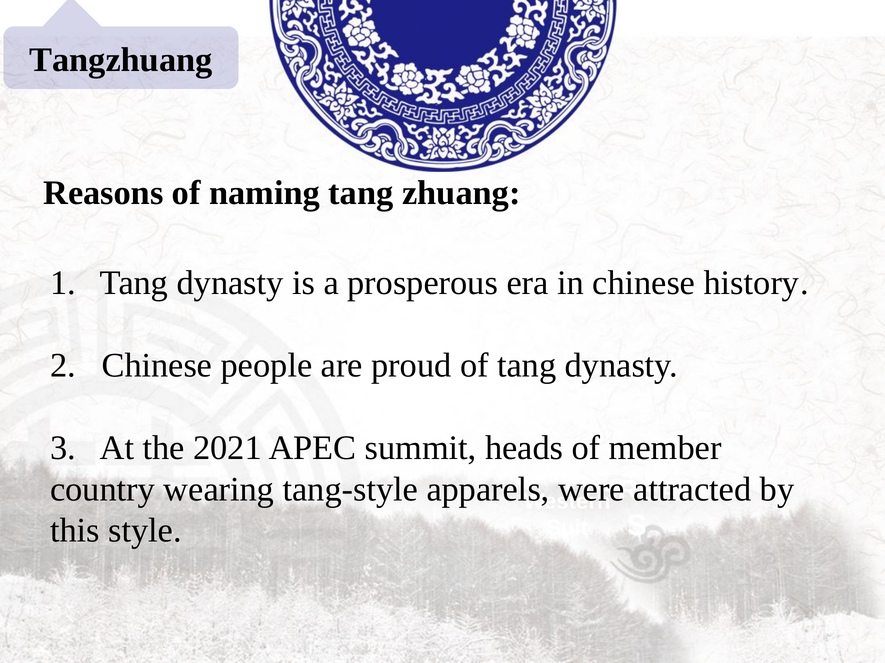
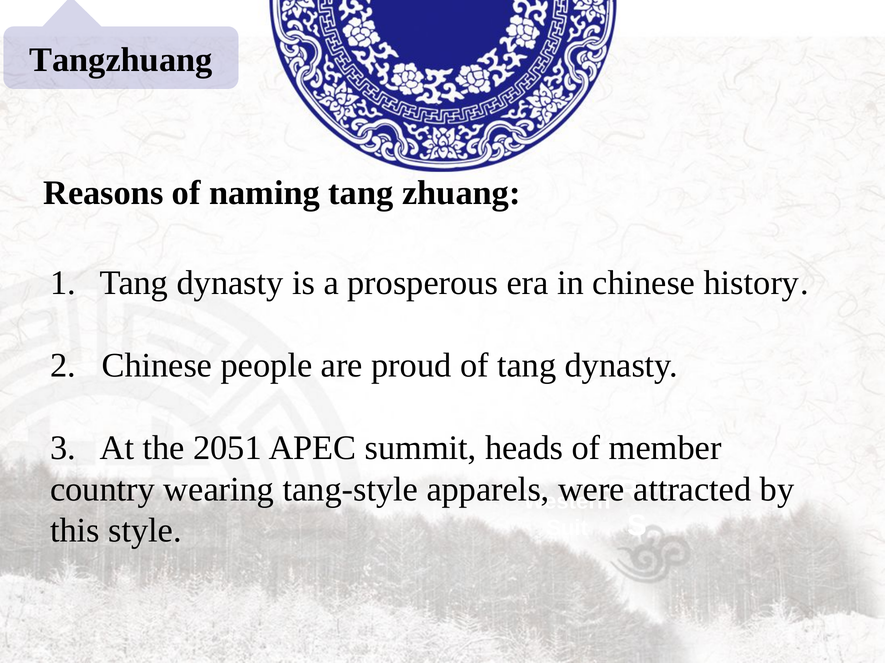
2021: 2021 -> 2051 (228, 448)
